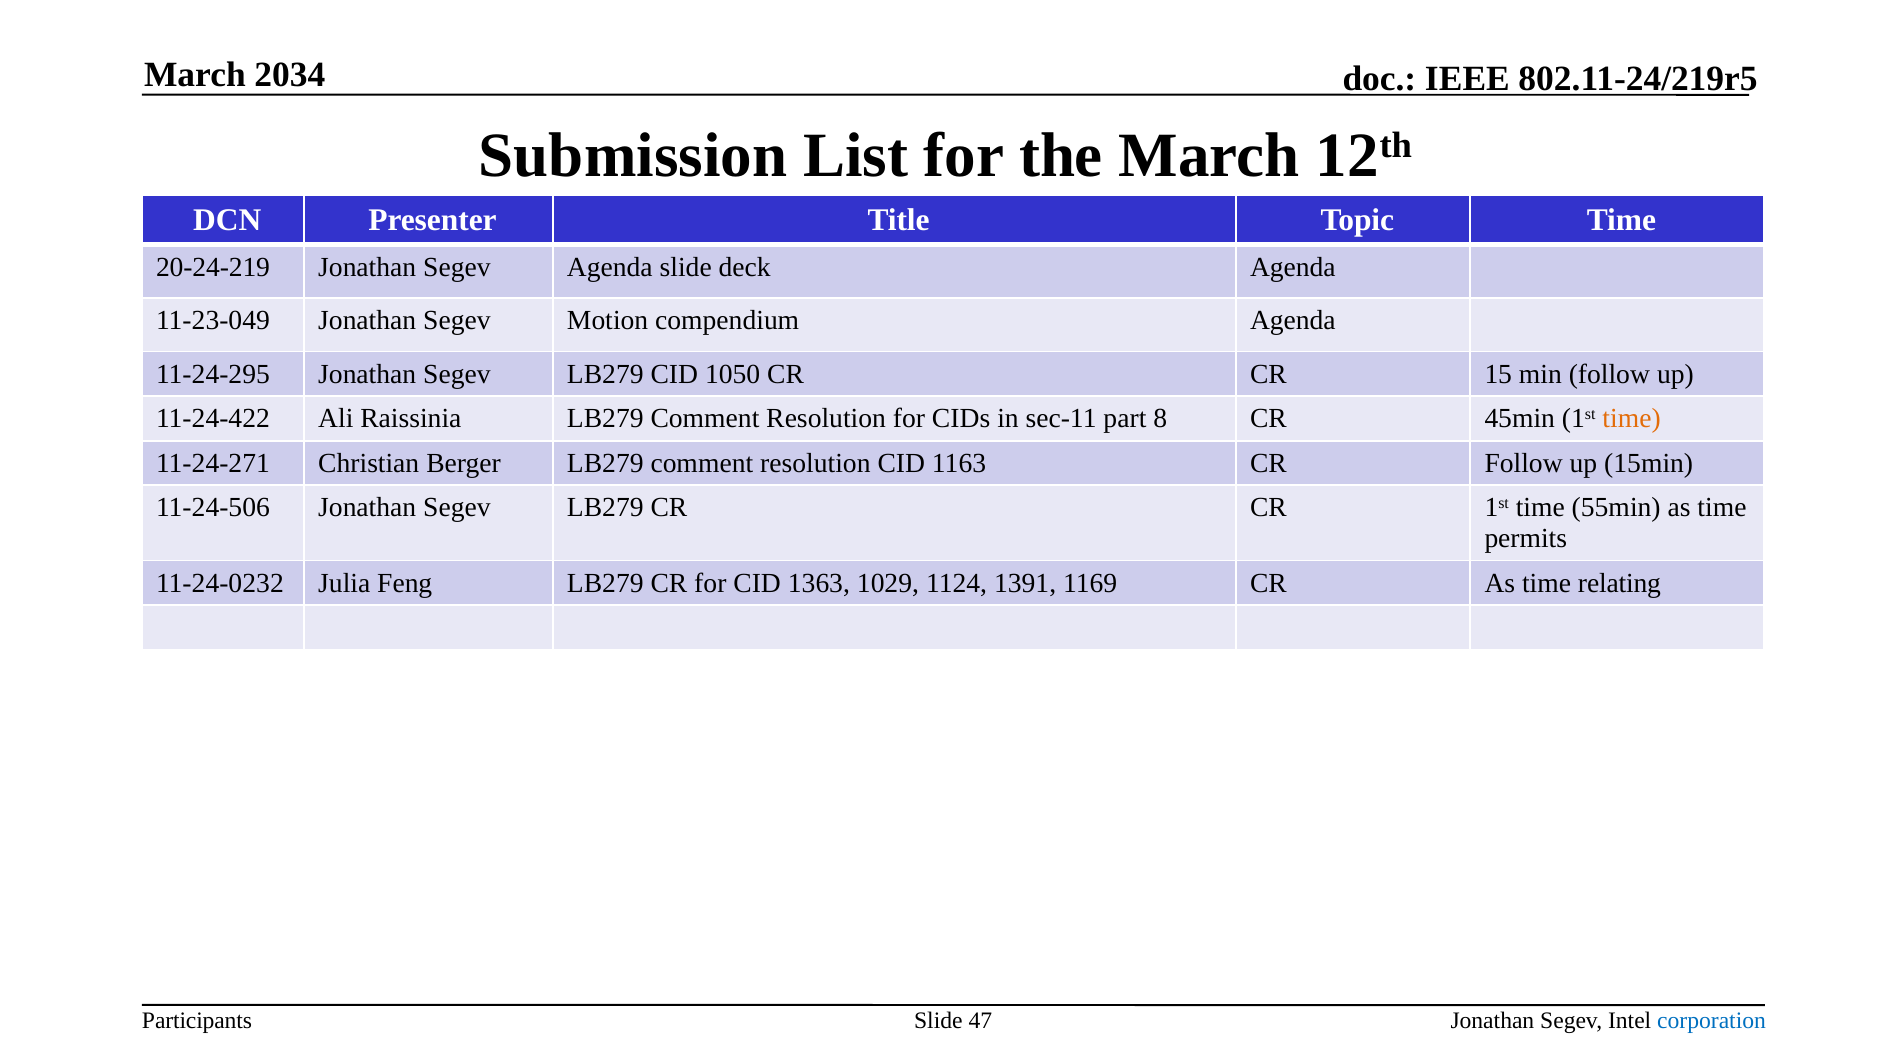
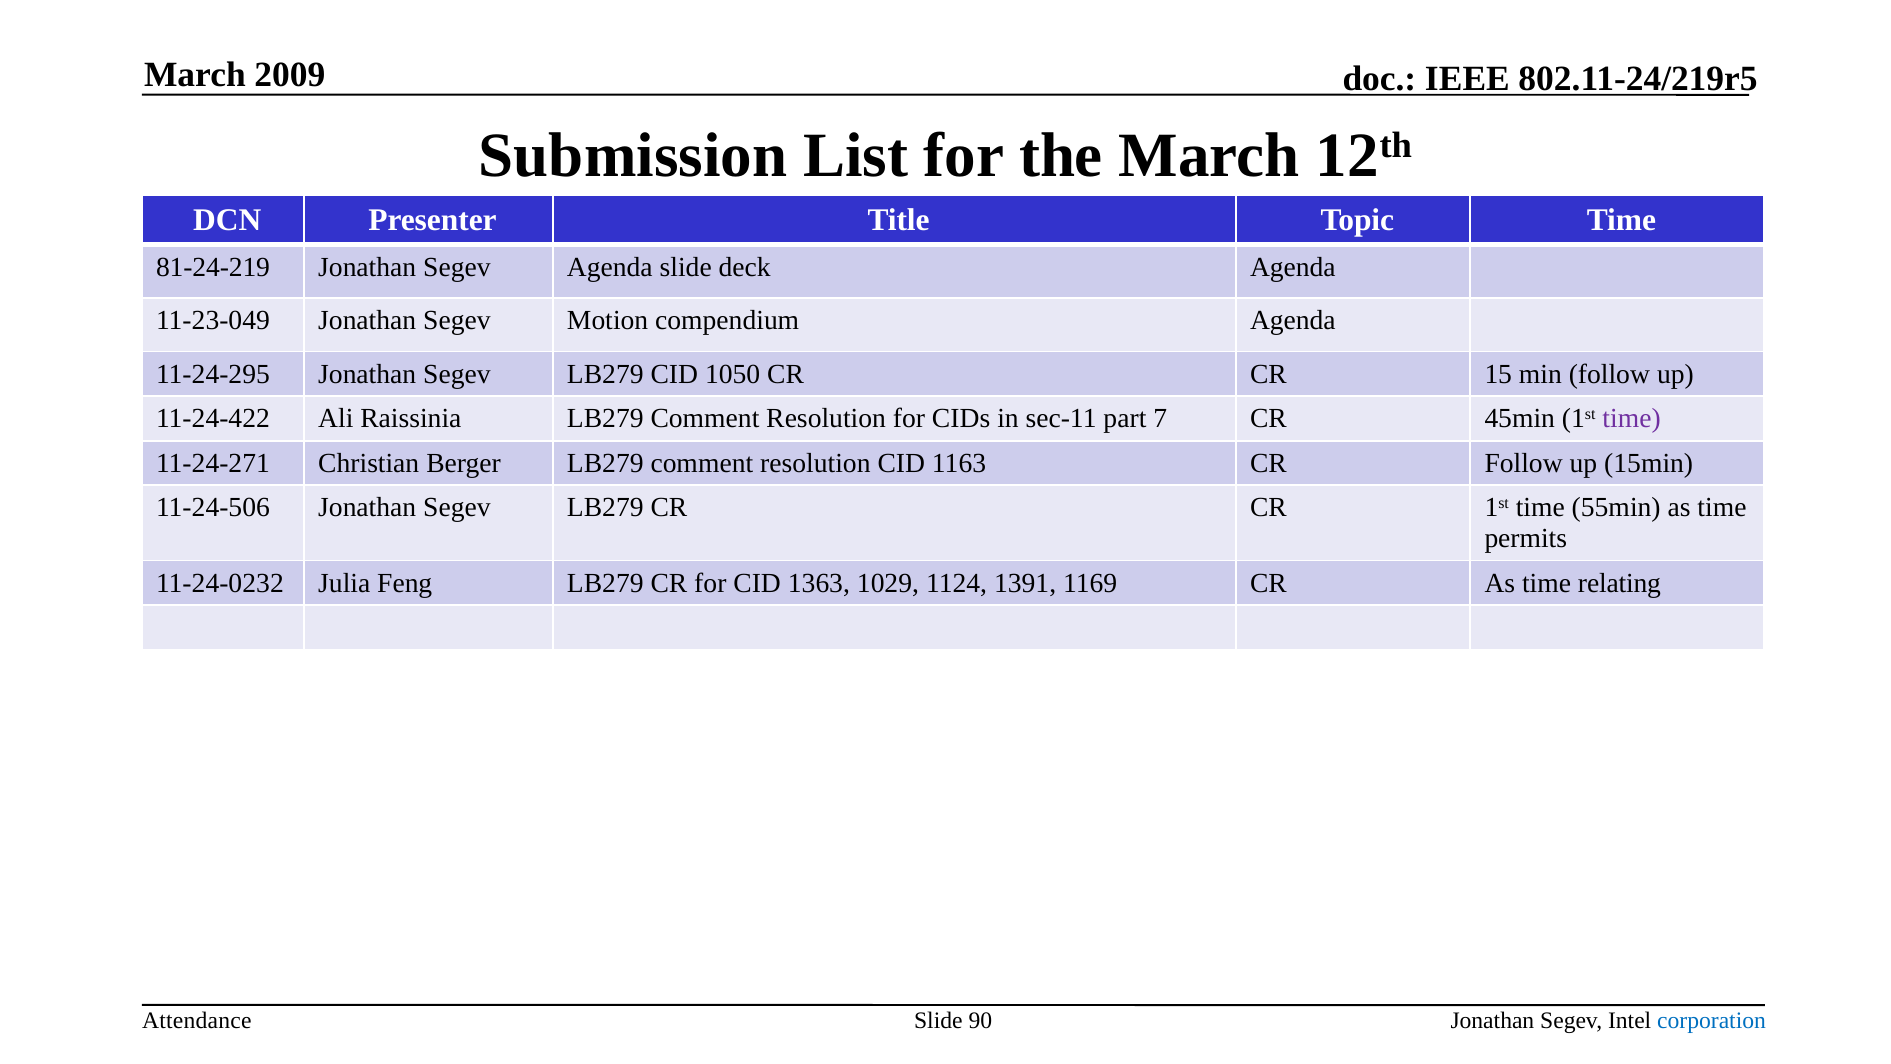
2034: 2034 -> 2009 (290, 75)
20-24-219: 20-24-219 -> 81-24-219 (213, 267)
8: 8 -> 7 (1160, 418)
time colour: orange -> purple (1632, 418)
Participants: Participants -> Attendance (197, 1020)
47: 47 -> 90 (980, 1020)
